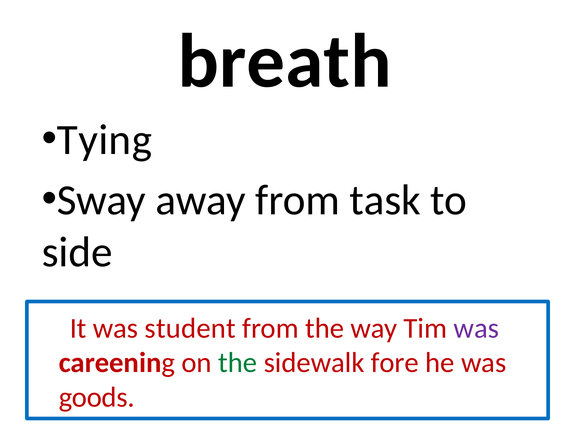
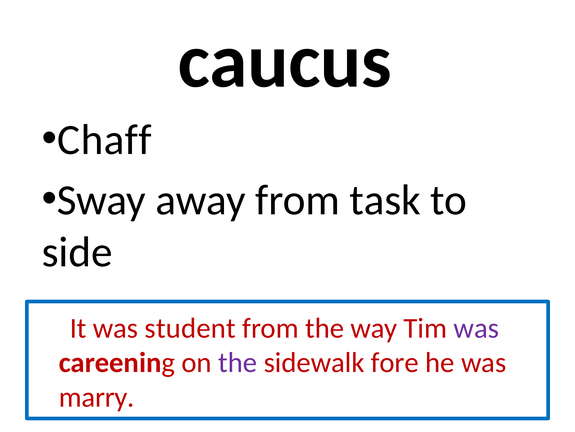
breath: breath -> caucus (285, 62)
Tying: Tying -> Chaff (104, 140)
the colour: green -> purple (238, 362)
goods: goods -> marry (97, 397)
